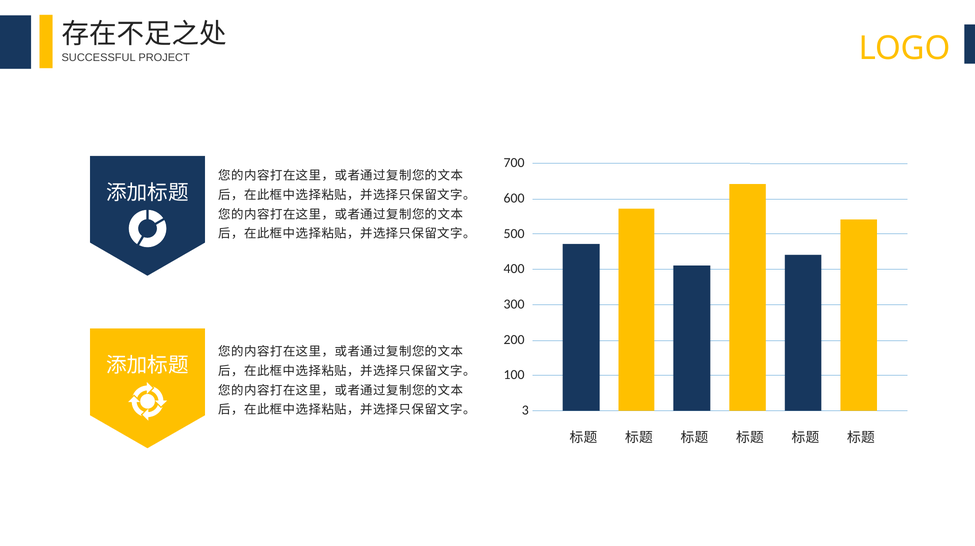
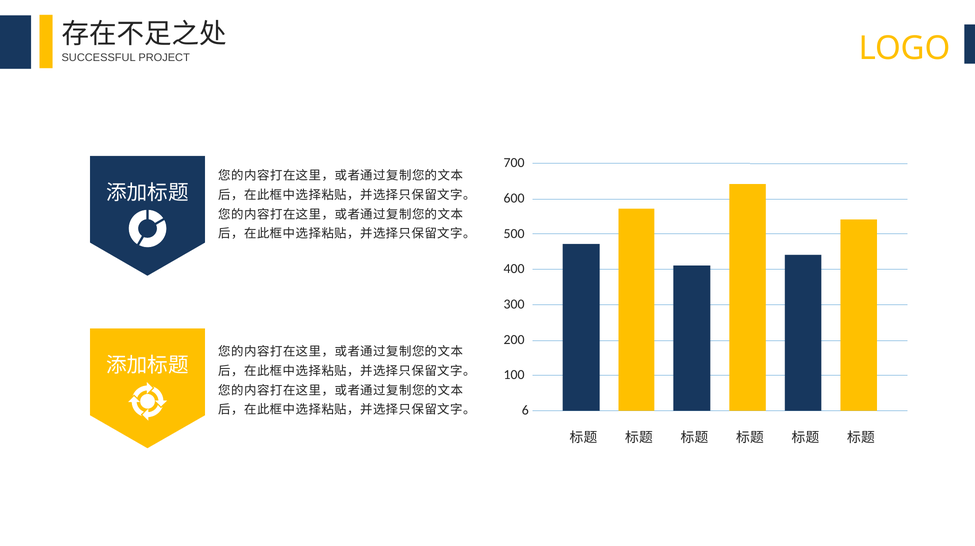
3: 3 -> 6 (525, 410)
